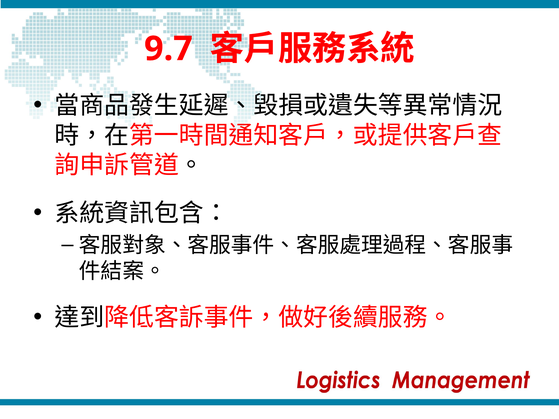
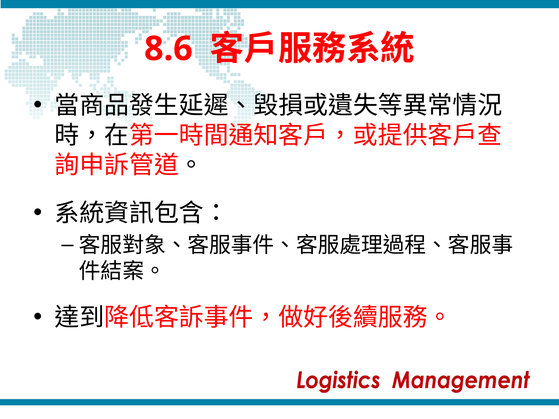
9.7: 9.7 -> 8.6 (168, 49)
